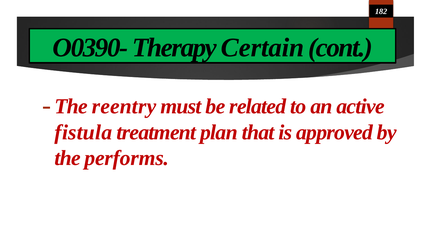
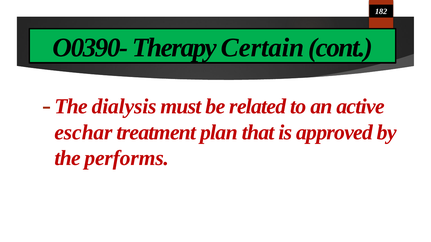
reentry: reentry -> dialysis (124, 107)
fistula: fistula -> eschar (84, 132)
